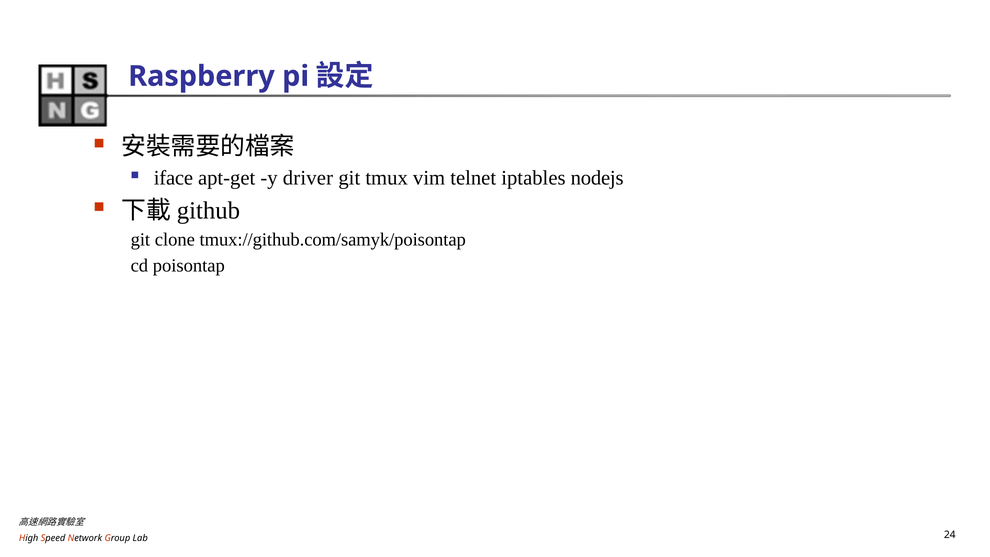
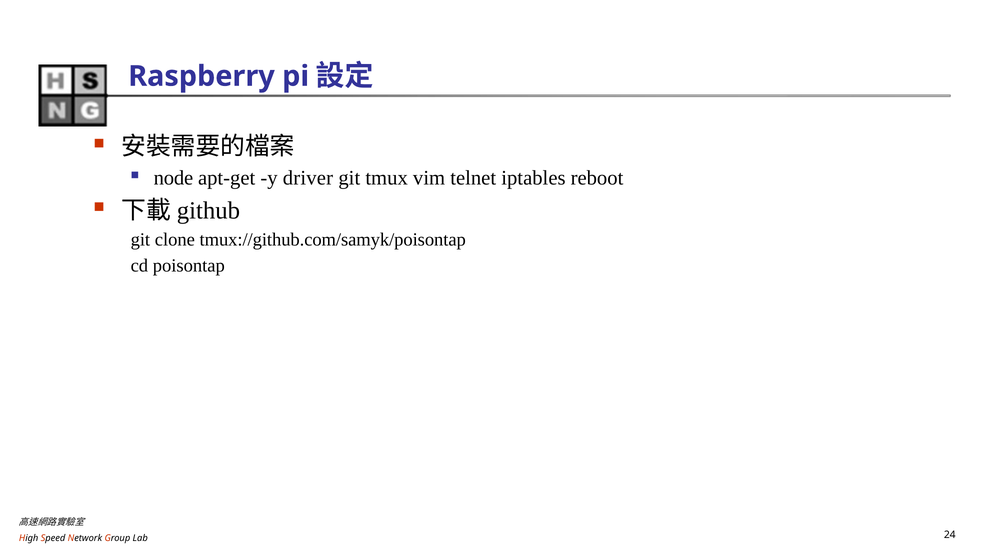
iface: iface -> node (173, 178)
nodejs: nodejs -> reboot (597, 178)
